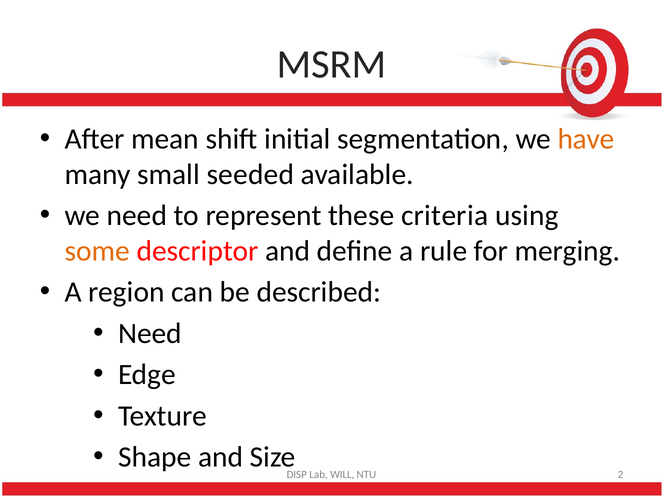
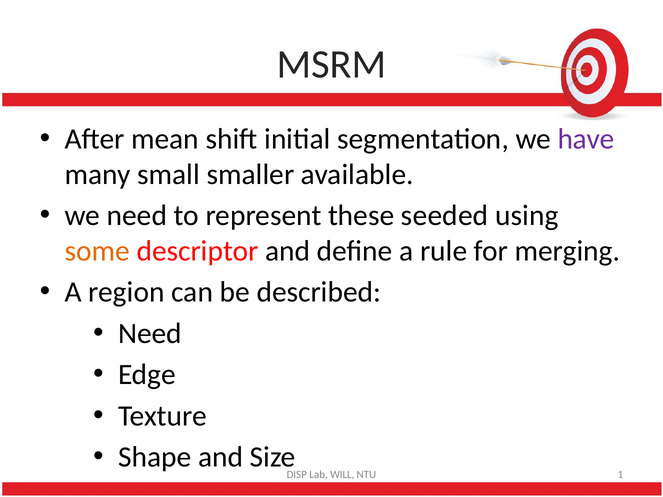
have colour: orange -> purple (586, 139)
seeded: seeded -> smaller (250, 174)
criteria: criteria -> seeded (445, 216)
2: 2 -> 1 (620, 475)
